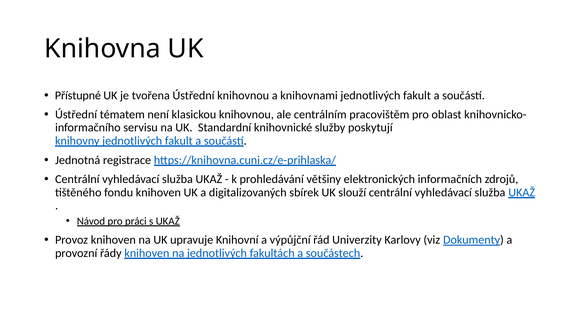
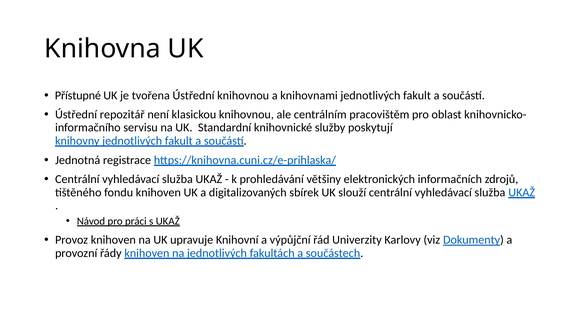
tématem: tématem -> repozitář (122, 115)
